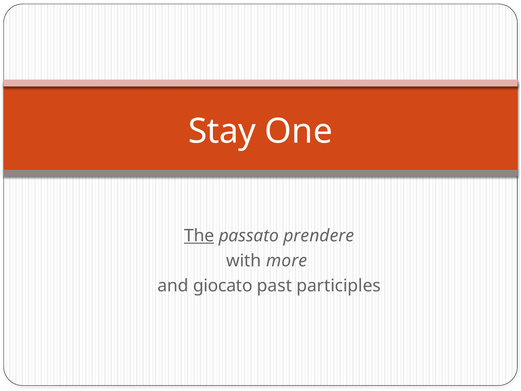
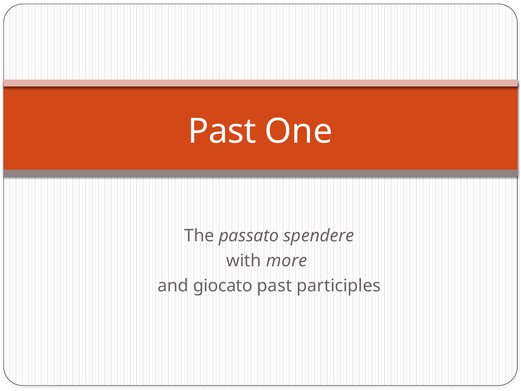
Stay: Stay -> Past (222, 131)
The underline: present -> none (199, 236)
prendere: prendere -> spendere (319, 236)
